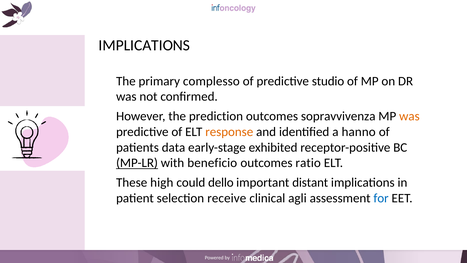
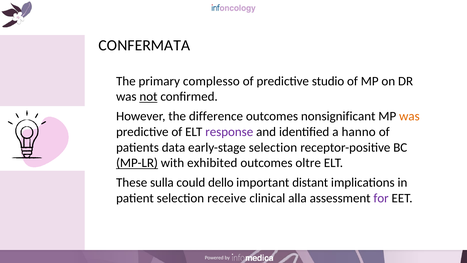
IMPLICATIONS: IMPLICATIONS -> CONFERMATA (144, 45)
not underline: none -> present (148, 97)
prediction: prediction -> difference (216, 116)
sopravvivenza: sopravvivenza -> nonsignificant (338, 116)
response colour: orange -> purple (229, 132)
early-stage exhibited: exhibited -> selection (273, 147)
beneficio: beneficio -> exhibited (212, 163)
ratio: ratio -> oltre (308, 163)
high: high -> sulla (162, 182)
agli: agli -> alla (297, 198)
for colour: blue -> purple (381, 198)
